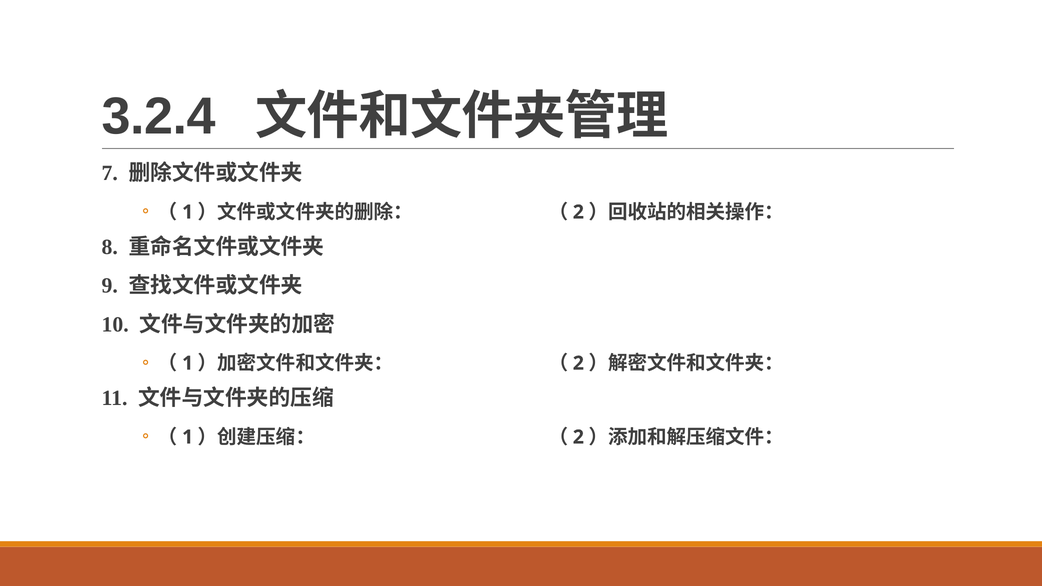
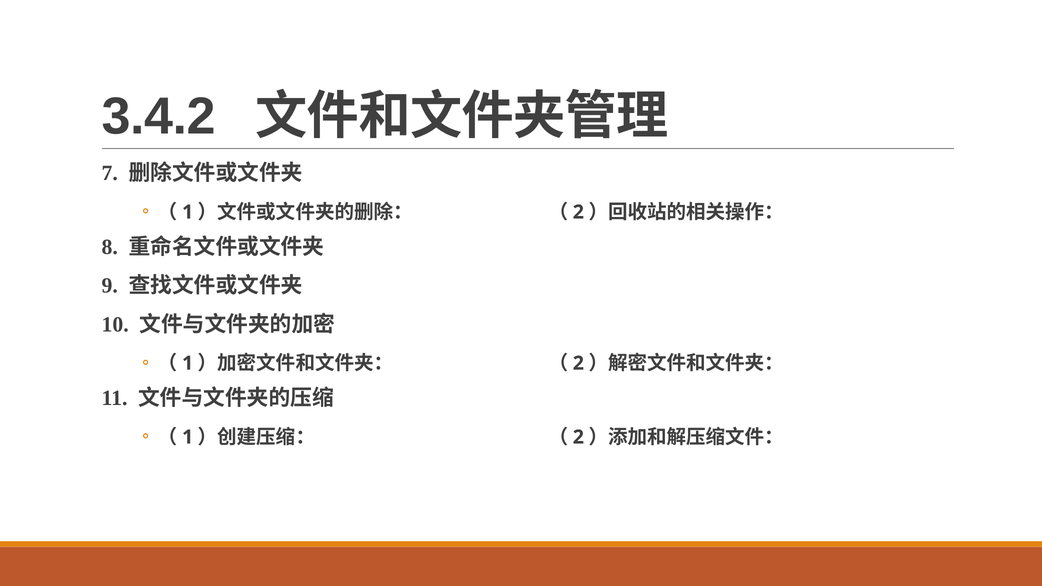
3.2.4: 3.2.4 -> 3.4.2 (159, 117)
